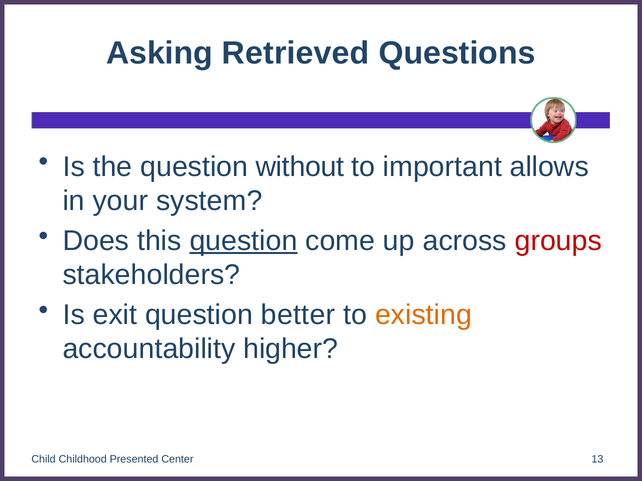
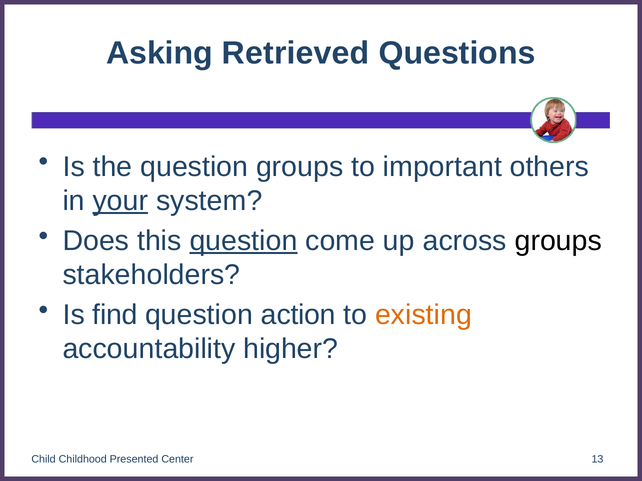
question without: without -> groups (300, 167)
allows: allows -> others (549, 167)
your underline: none -> present (120, 201)
groups colour: red -> black (558, 241)
exit: exit -> find (115, 315)
better: better -> action (298, 315)
